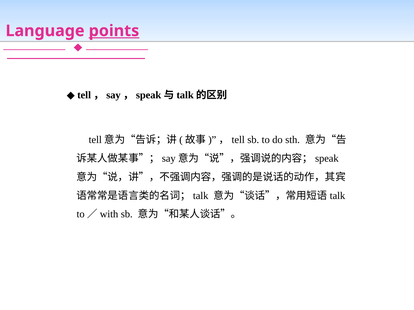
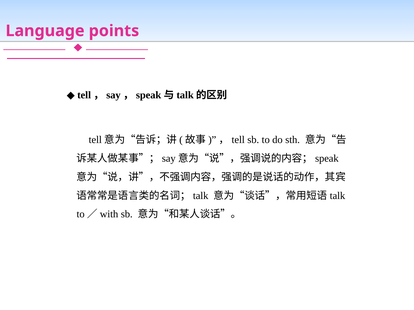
points underline: present -> none (114, 31)
